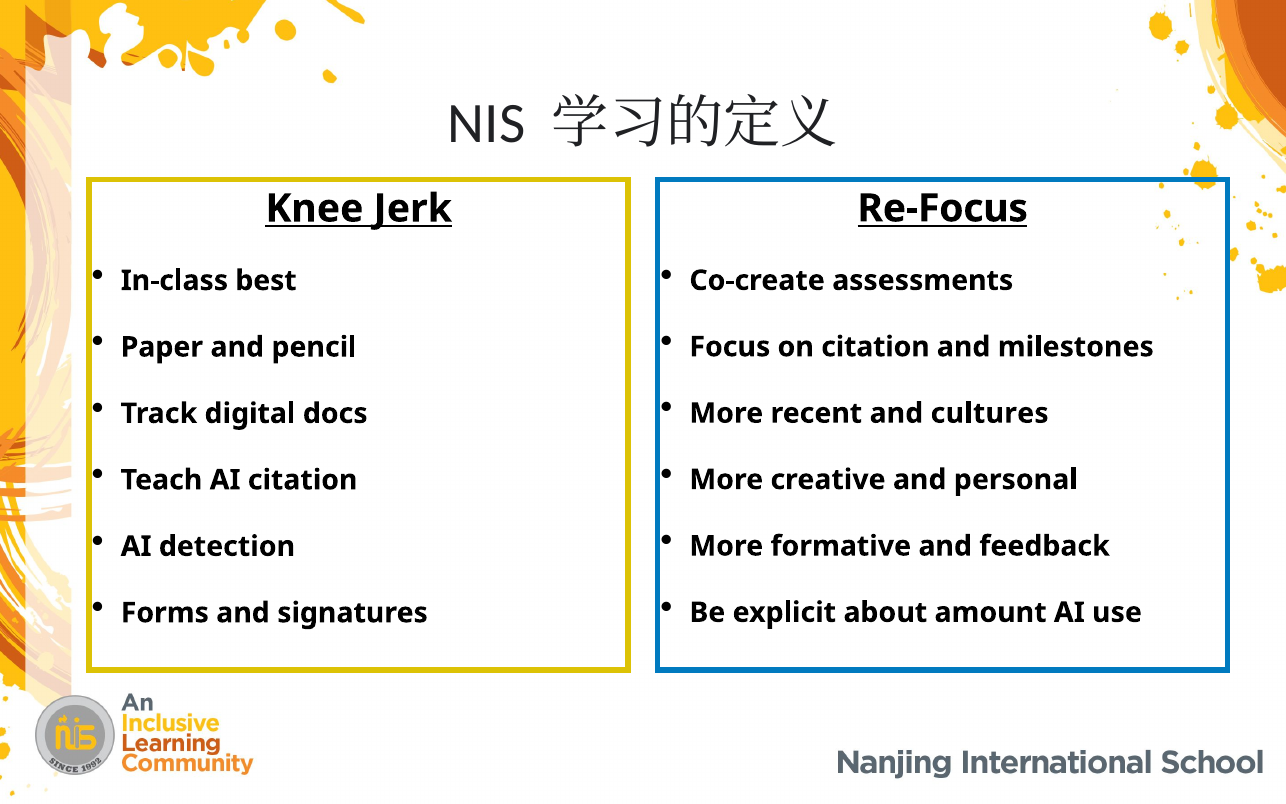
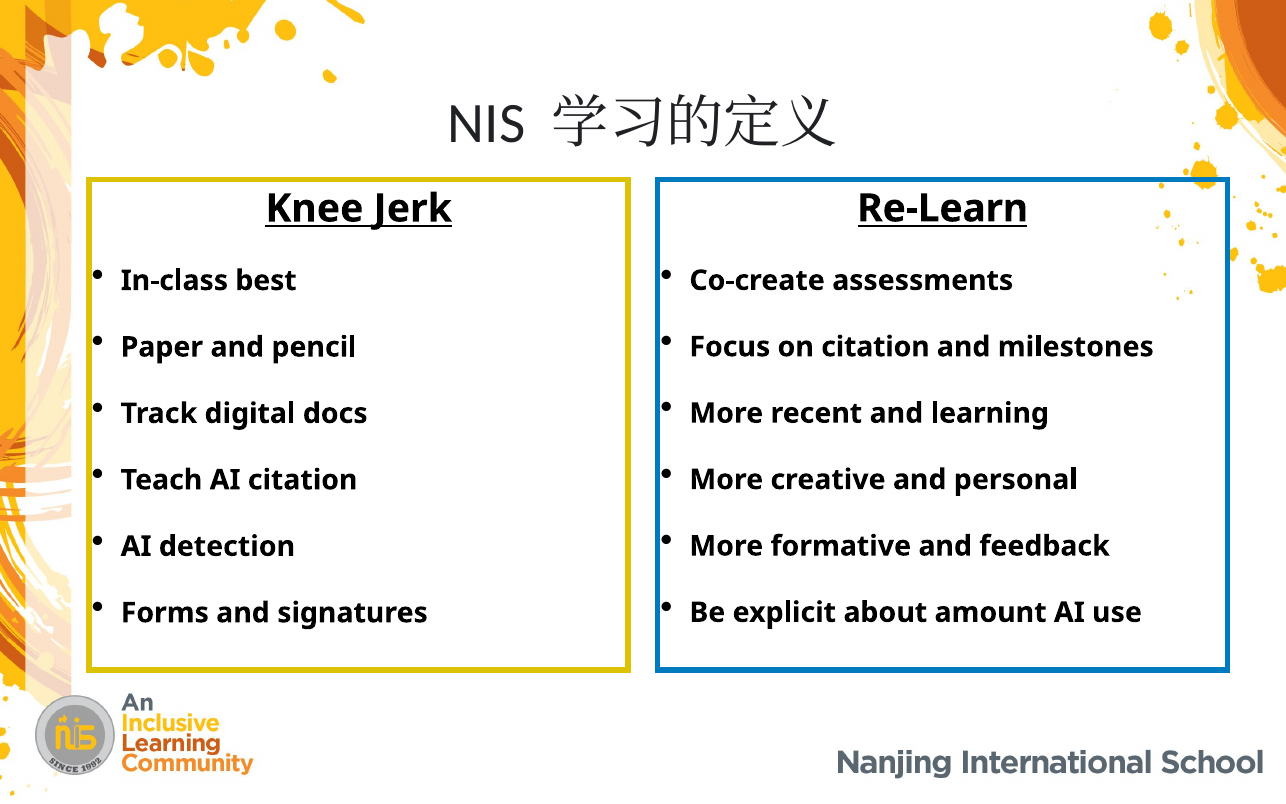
Re-Focus: Re-Focus -> Re-Learn (943, 208)
cultures: cultures -> learning (990, 413)
